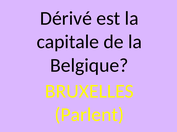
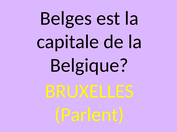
Dérivé: Dérivé -> Belges (66, 18)
